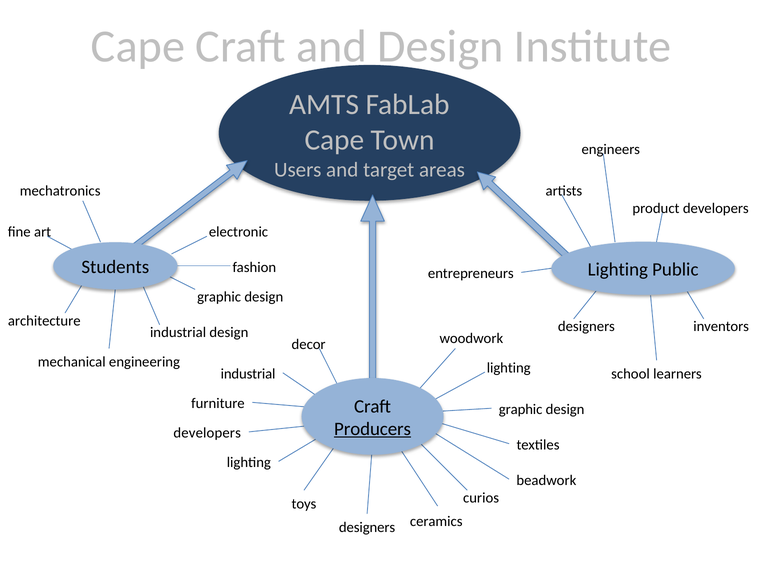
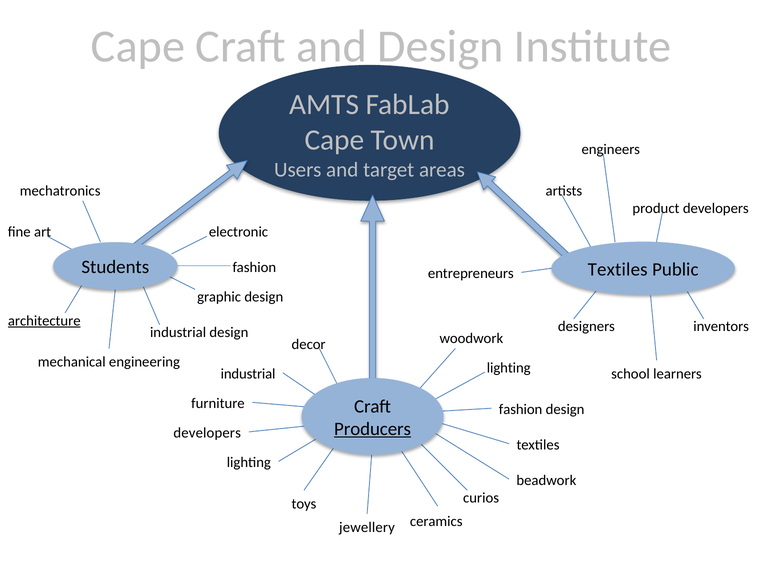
Lighting: Lighting -> Textiles (618, 270)
architecture underline: none -> present (44, 321)
graphic: graphic -> fashion (521, 410)
designers: designers -> jewellery (367, 528)
